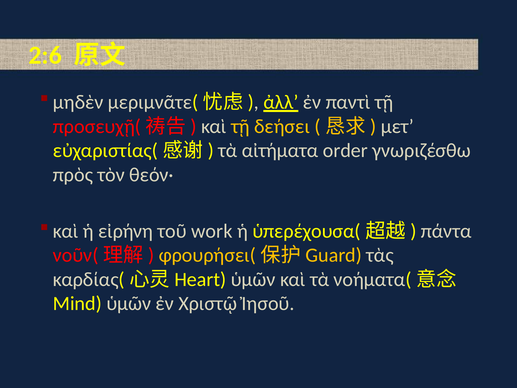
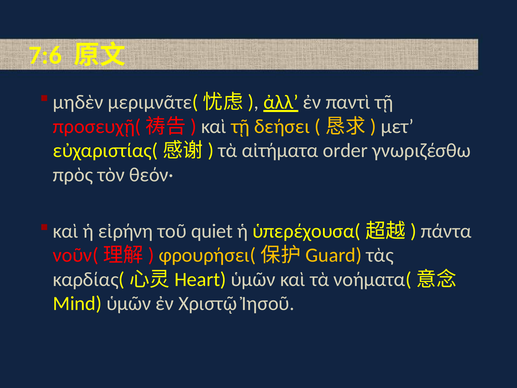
2:6: 2:6 -> 7:6 (45, 55)
work: work -> quiet (212, 231)
